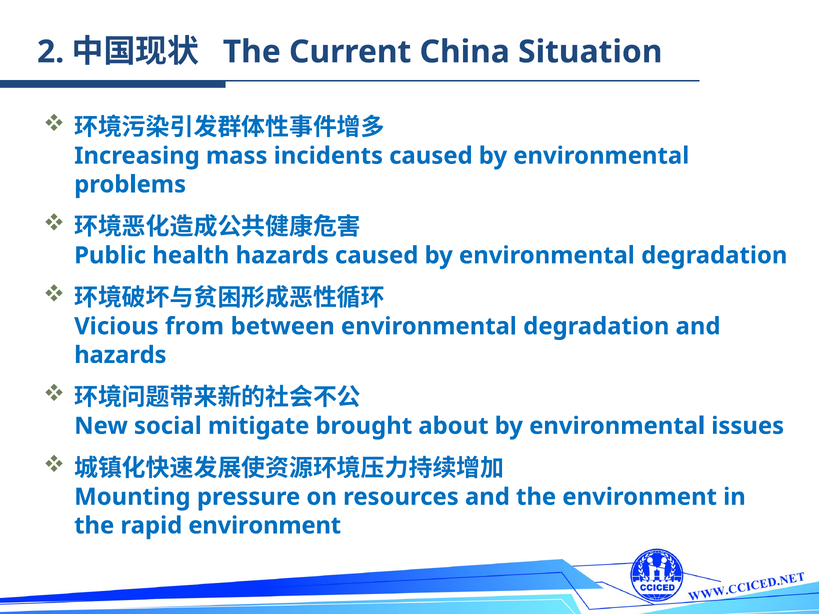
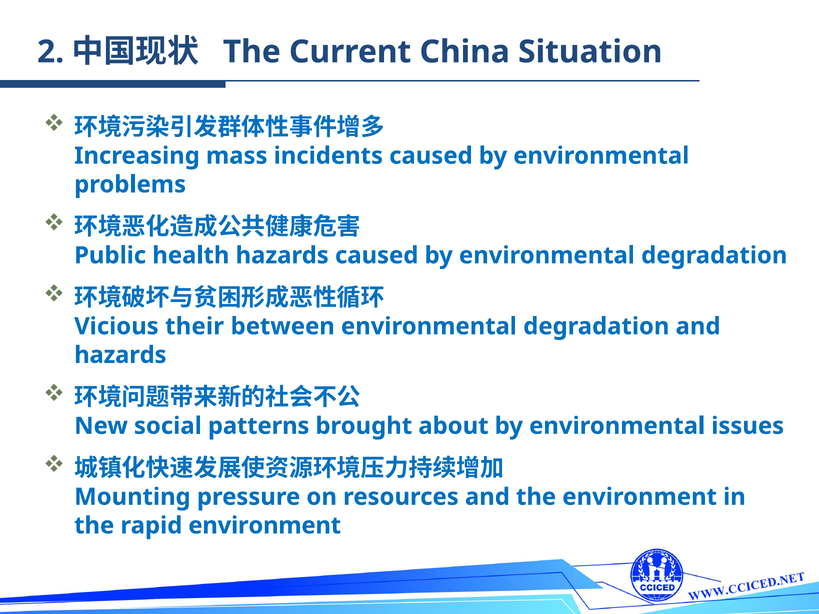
from: from -> their (195, 327)
mitigate: mitigate -> patterns (259, 426)
